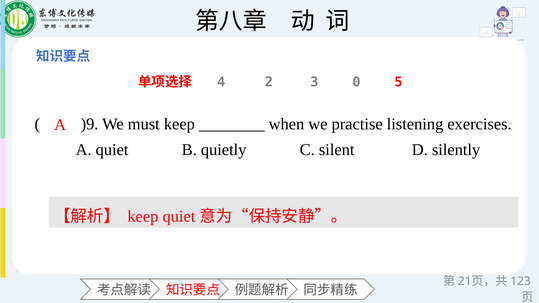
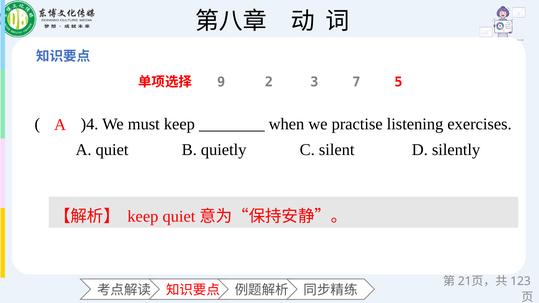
4: 4 -> 9 (221, 82)
0: 0 -> 7 (356, 82)
)9: )9 -> )4 (90, 124)
